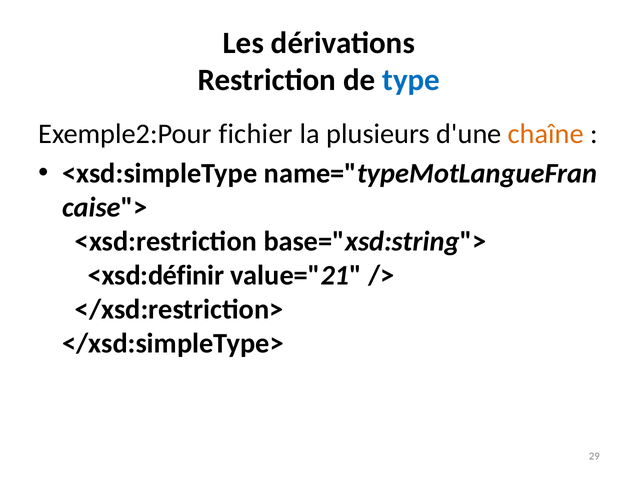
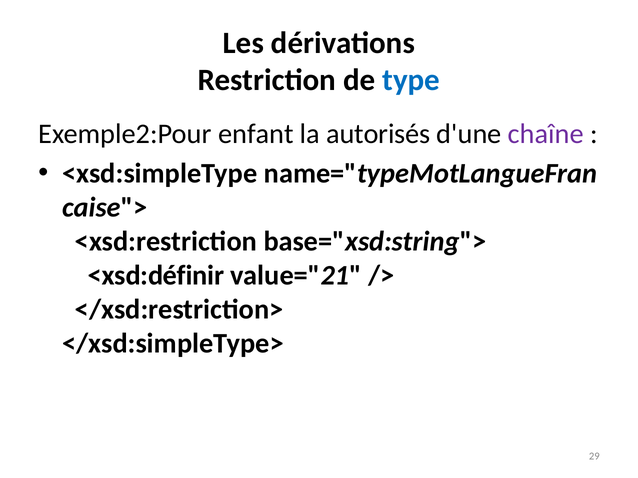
fichier: fichier -> enfant (256, 134)
plusieurs: plusieurs -> autorisés (378, 134)
chaîne colour: orange -> purple (546, 134)
